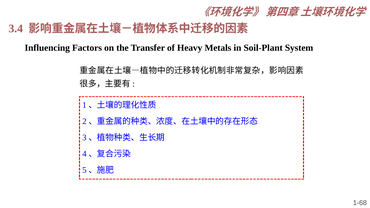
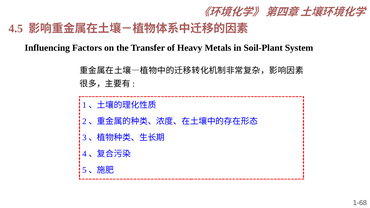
3.4: 3.4 -> 4.5 (16, 29)
